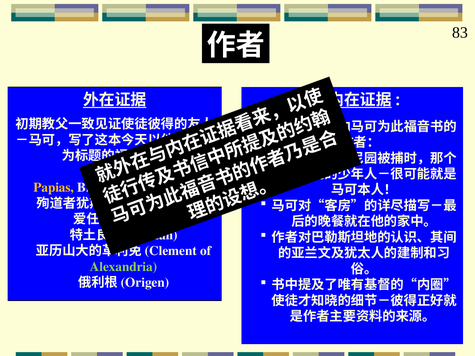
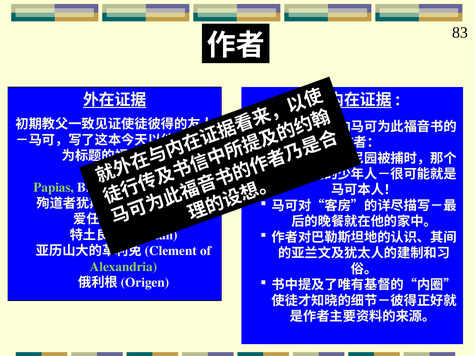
Papias colour: yellow -> light green (54, 188)
